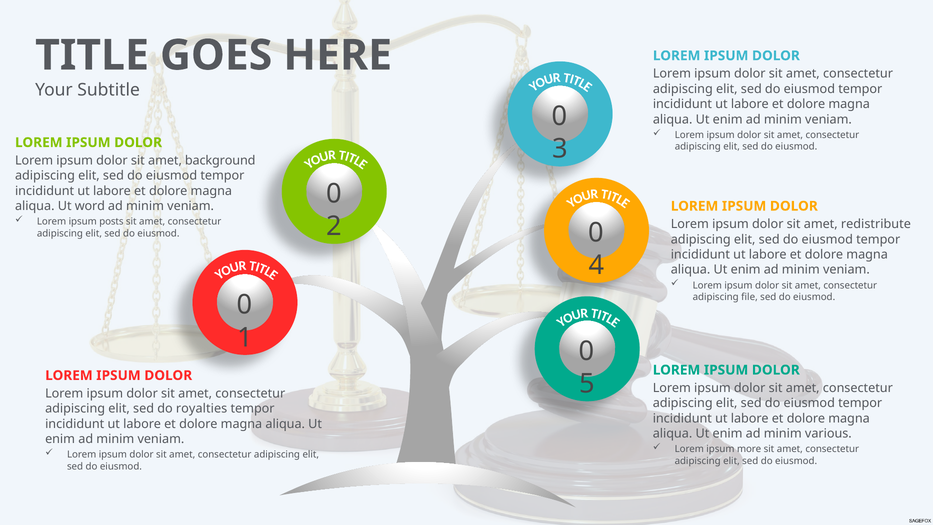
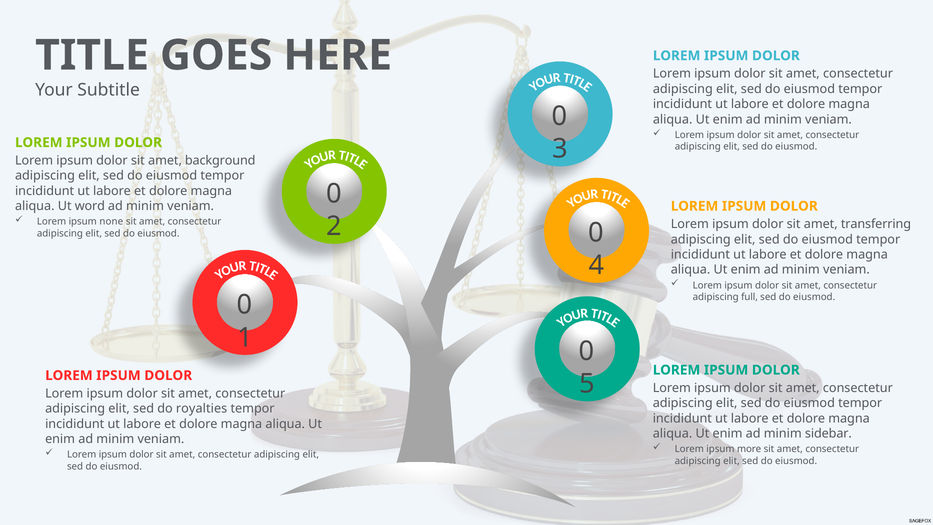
posts: posts -> none (111, 222)
redistribute: redistribute -> transferring (876, 224)
file: file -> full (750, 297)
various: various -> sidebar (828, 433)
